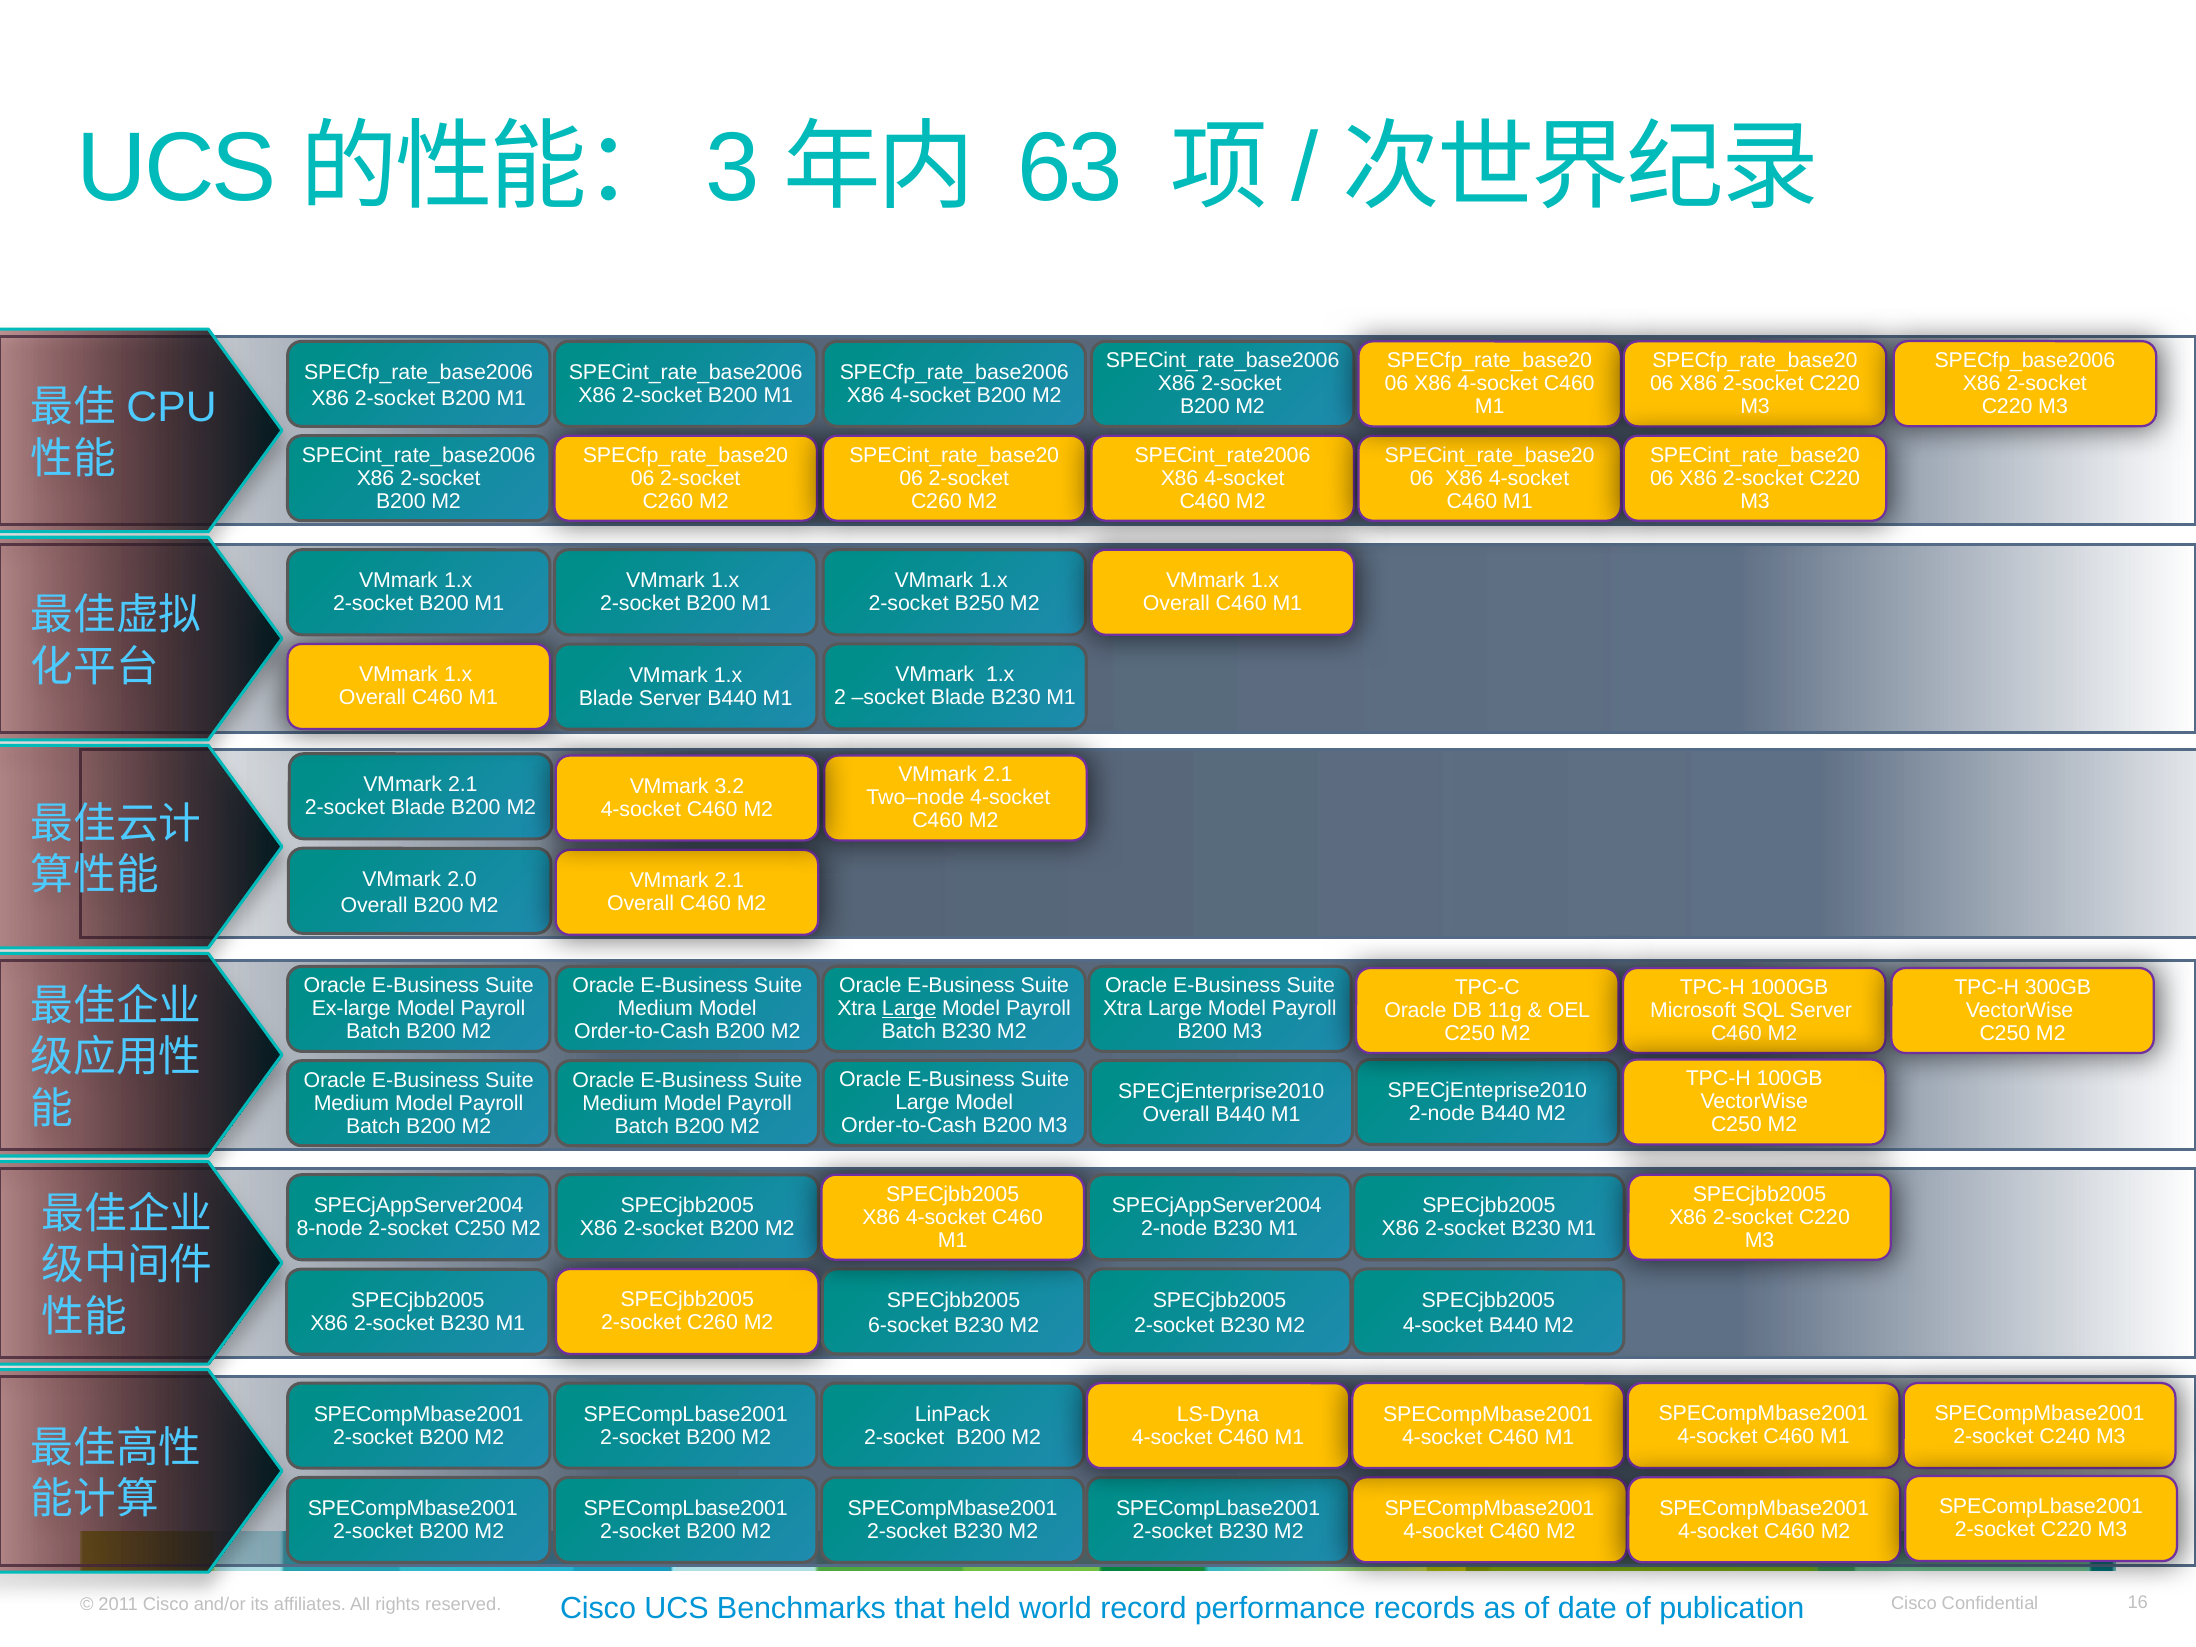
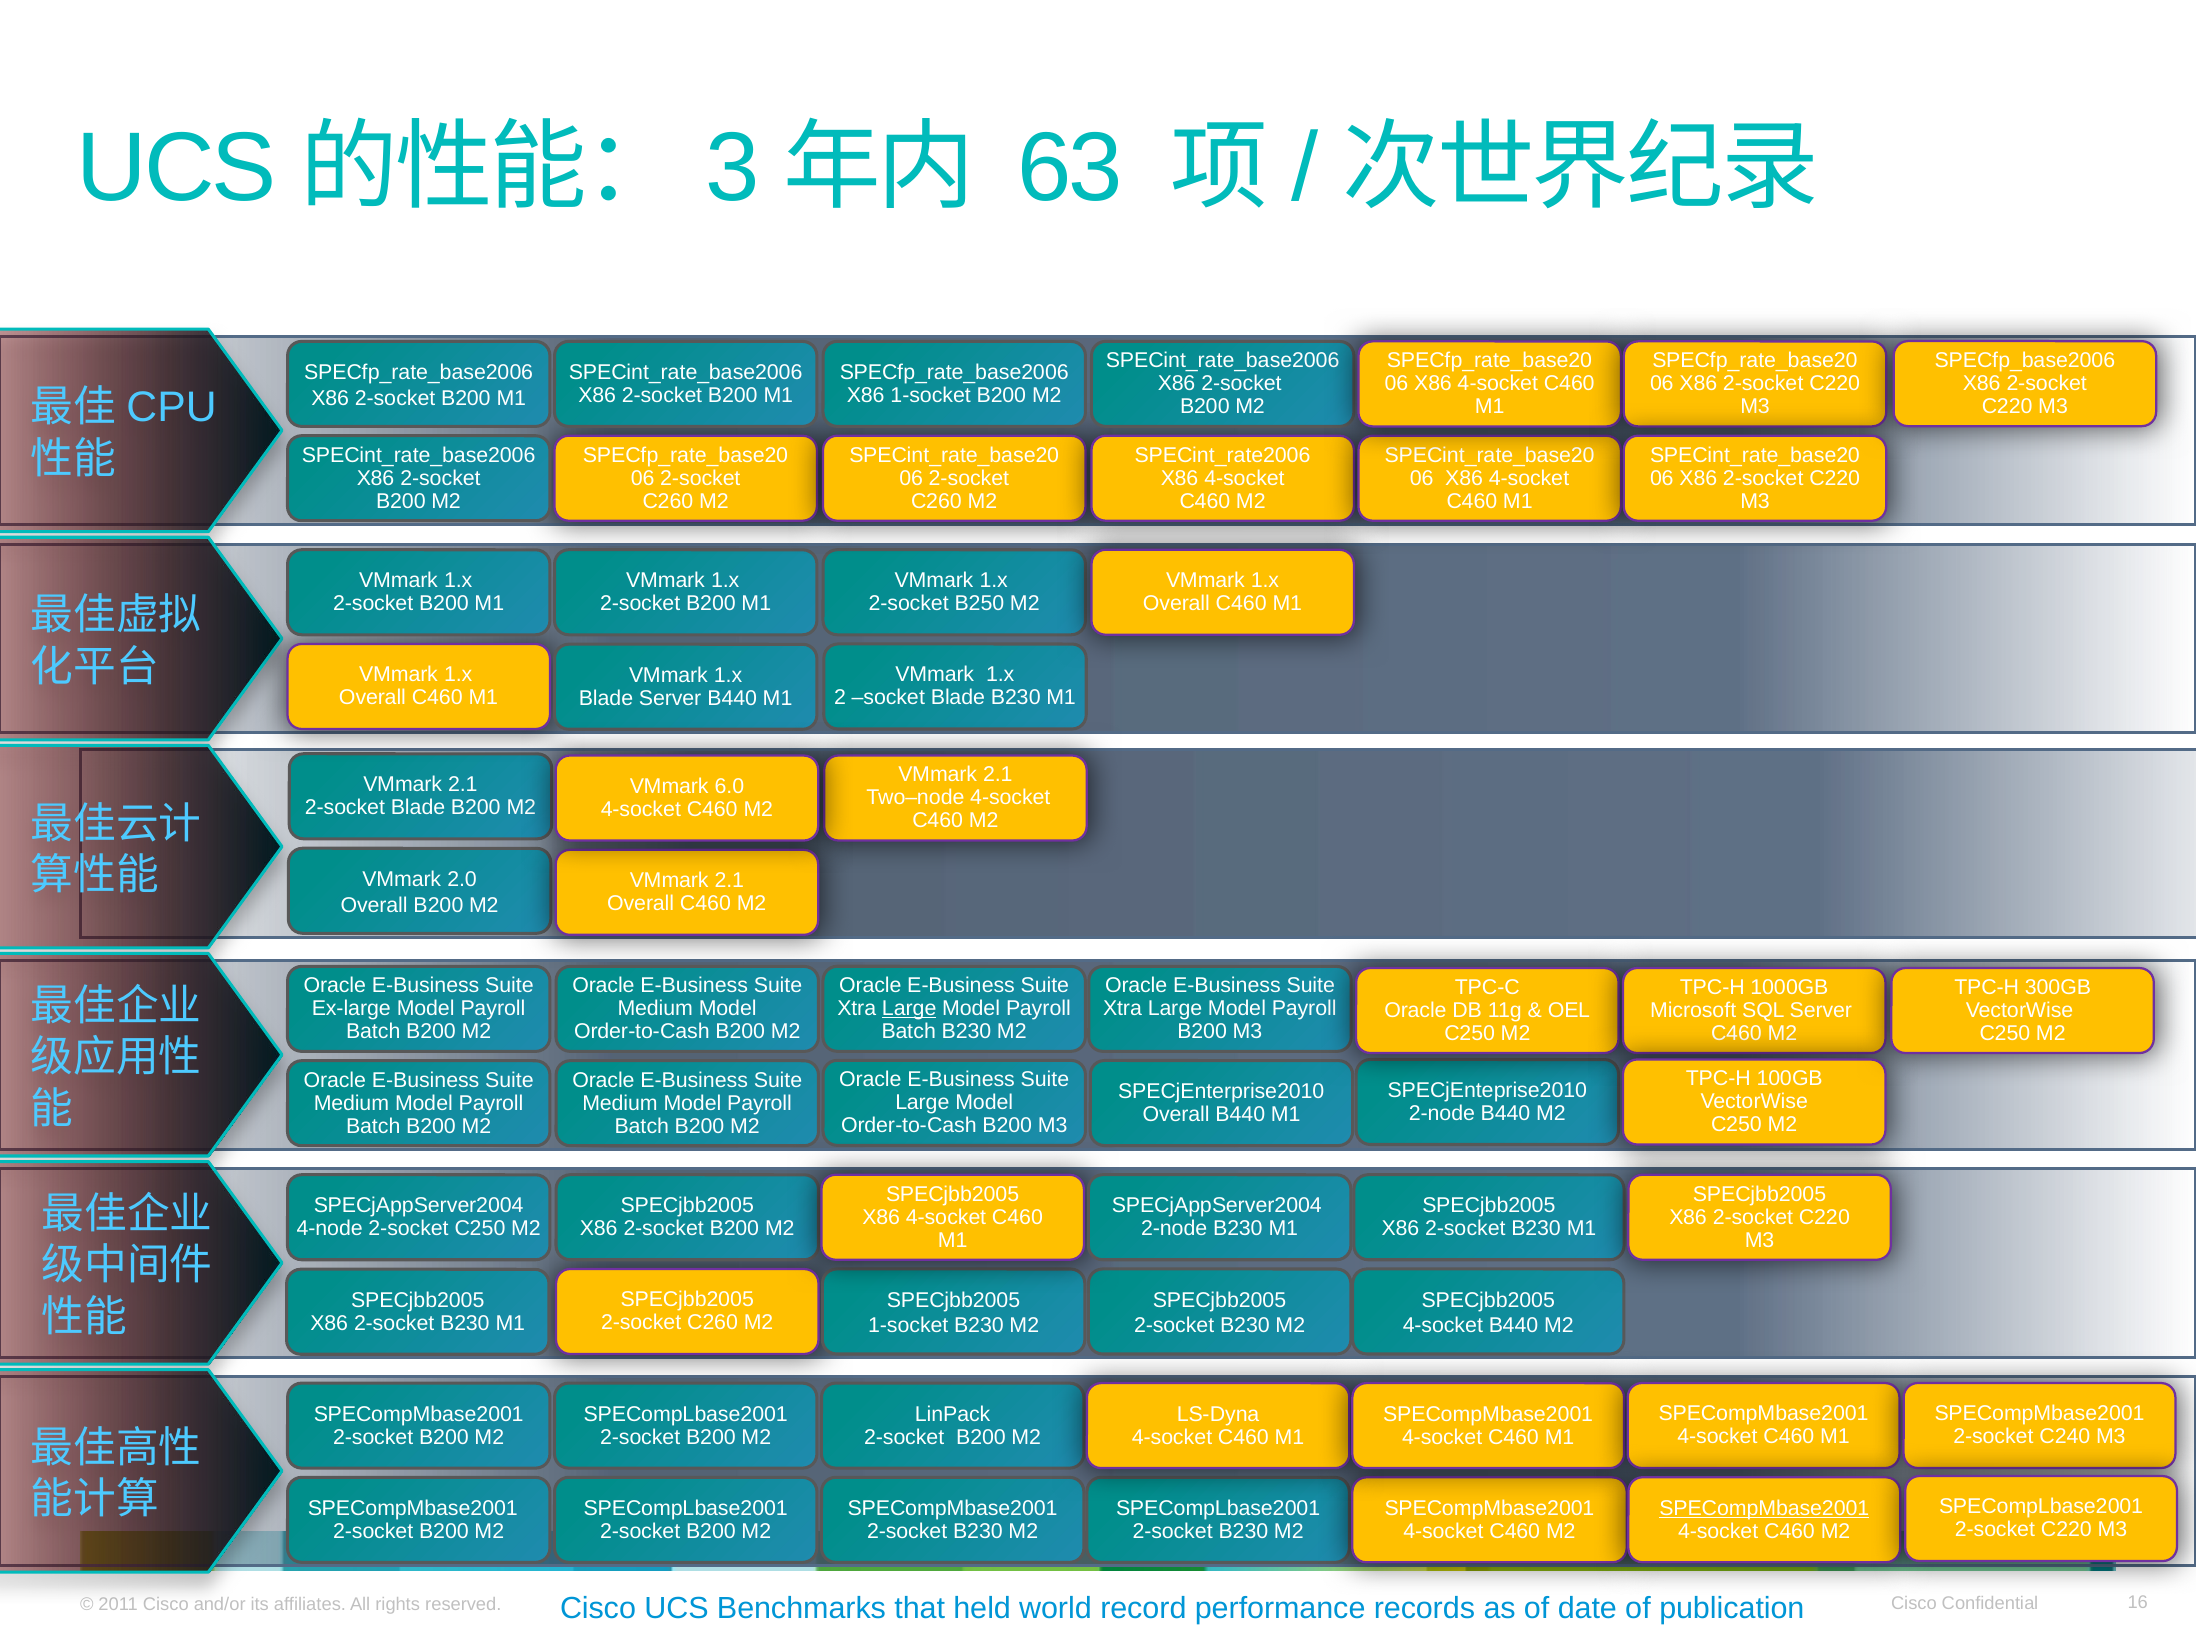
4-socket: 4-socket -> 1-socket (931, 395)
3.2: 3.2 -> 6.0 (729, 786)
8-node: 8-node -> 4-node (330, 1229)
6-socket: 6-socket -> 1-socket (908, 1326)
SPECompMbase2001 underline: none -> present (1764, 1508)
